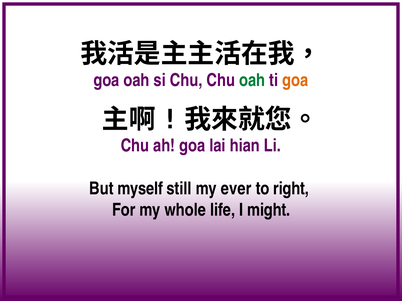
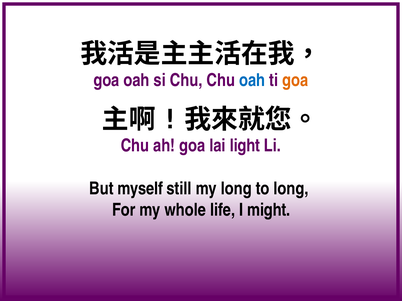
oah colour: green -> blue (252, 80)
hian: hian -> light (245, 146)
my ever: ever -> long (236, 189)
to right: right -> long (291, 189)
